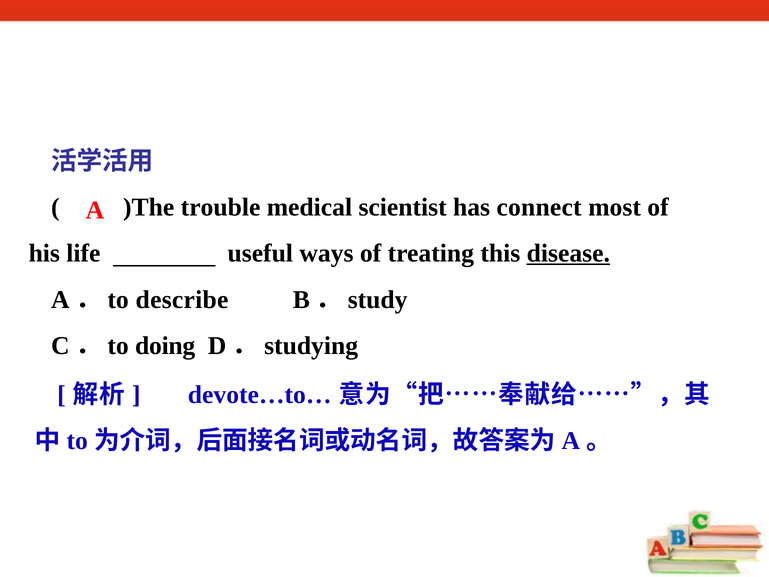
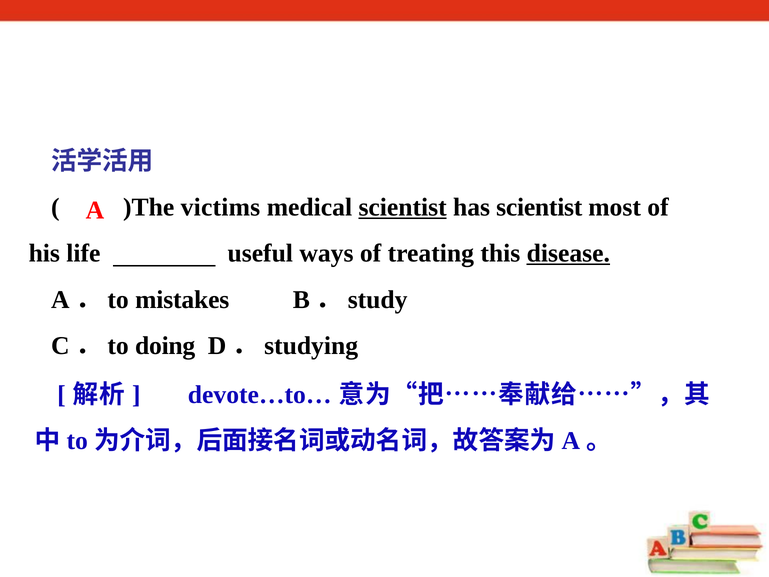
trouble: trouble -> victims (220, 207)
scientist underline: none -> present (403, 207)
has connect: connect -> scientist (539, 207)
describe: describe -> mistakes (182, 299)
